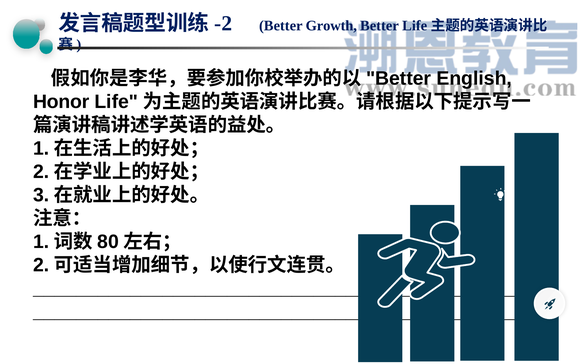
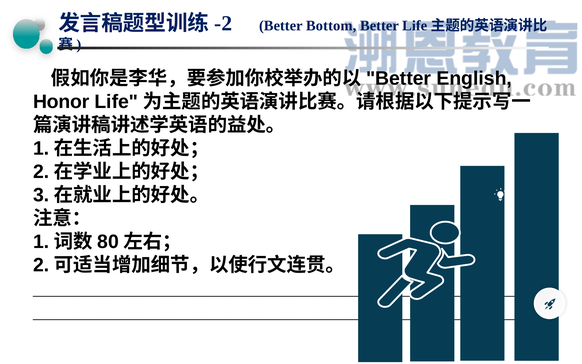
Growth: Growth -> Bottom (331, 26)
